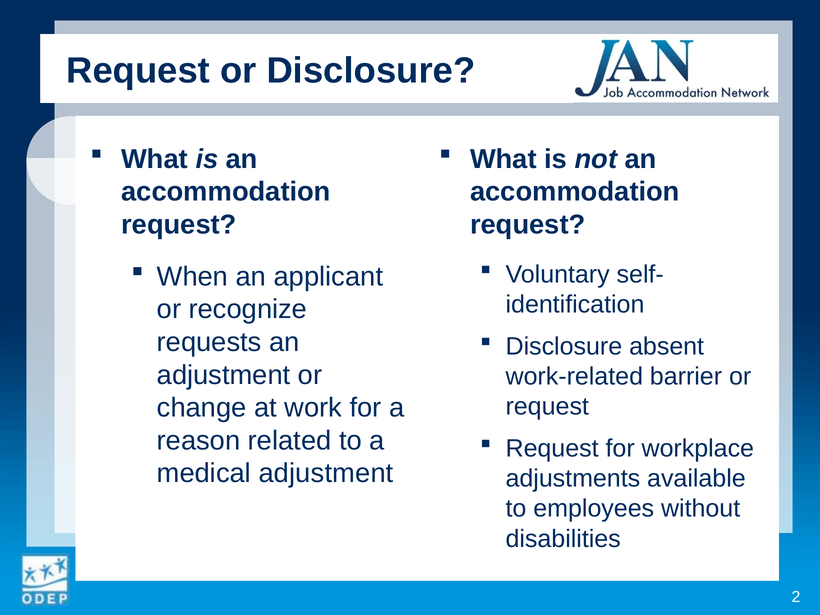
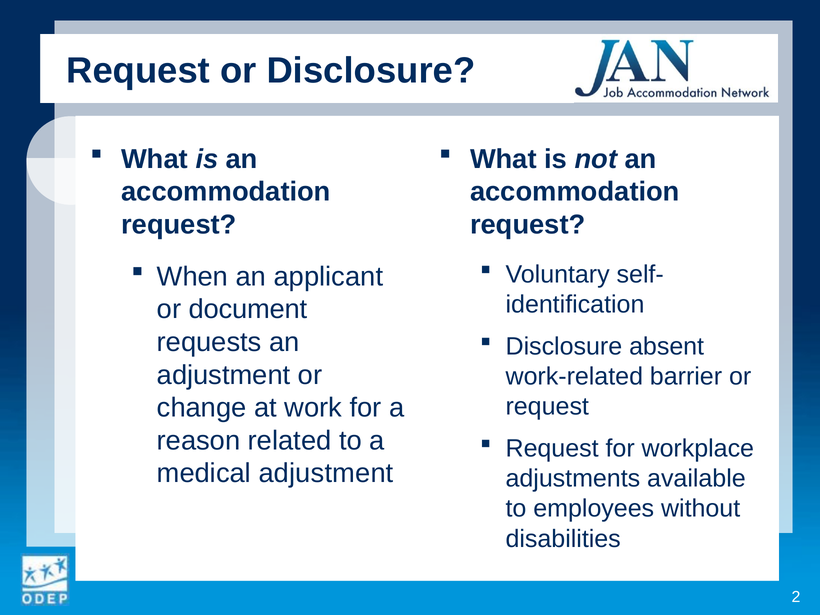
recognize: recognize -> document (248, 309)
